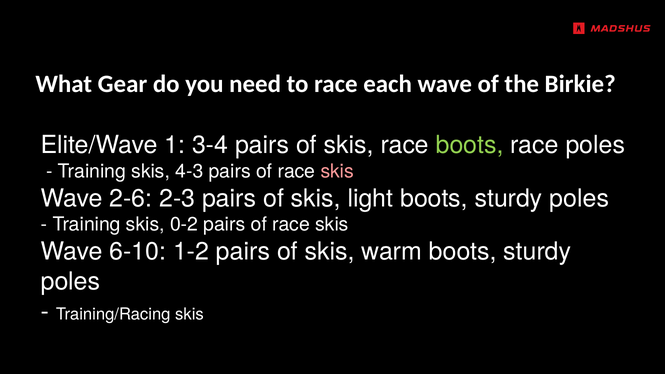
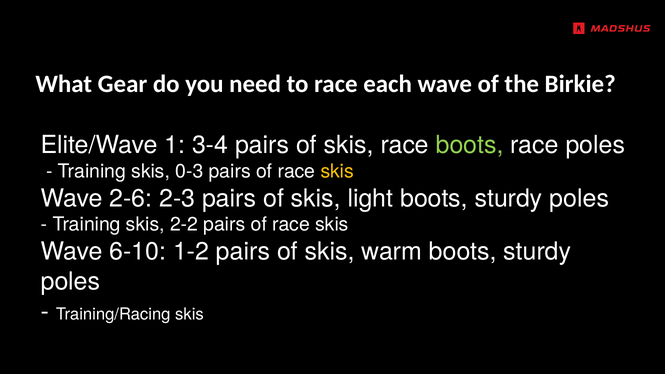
4-3: 4-3 -> 0-3 (189, 171)
skis colour: pink -> yellow (337, 171)
0-2: 0-2 -> 2-2 (184, 225)
